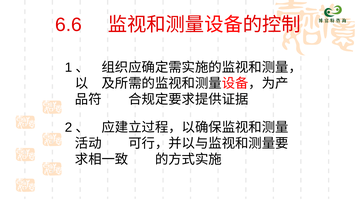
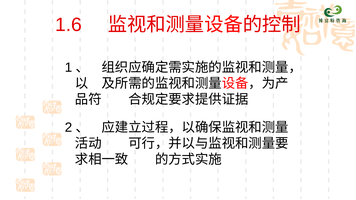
6.6: 6.6 -> 1.6 (68, 25)
